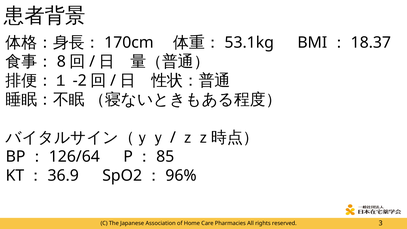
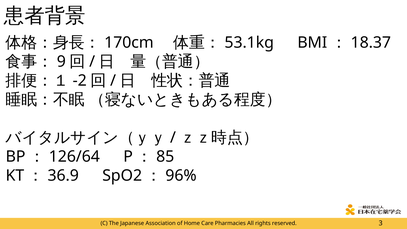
8: 8 -> 9 (61, 61)
